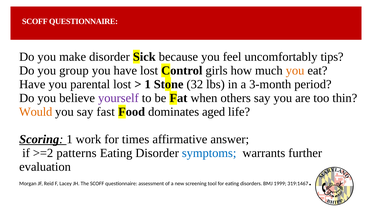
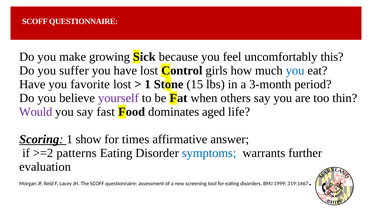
make disorder: disorder -> growing (110, 57)
tips: tips -> this (332, 57)
group: group -> suffer (74, 71)
you colour: orange -> blue (295, 71)
parental: parental -> favorite (90, 84)
32: 32 -> 15 (195, 84)
Would colour: orange -> purple (36, 112)
work: work -> show (89, 139)
